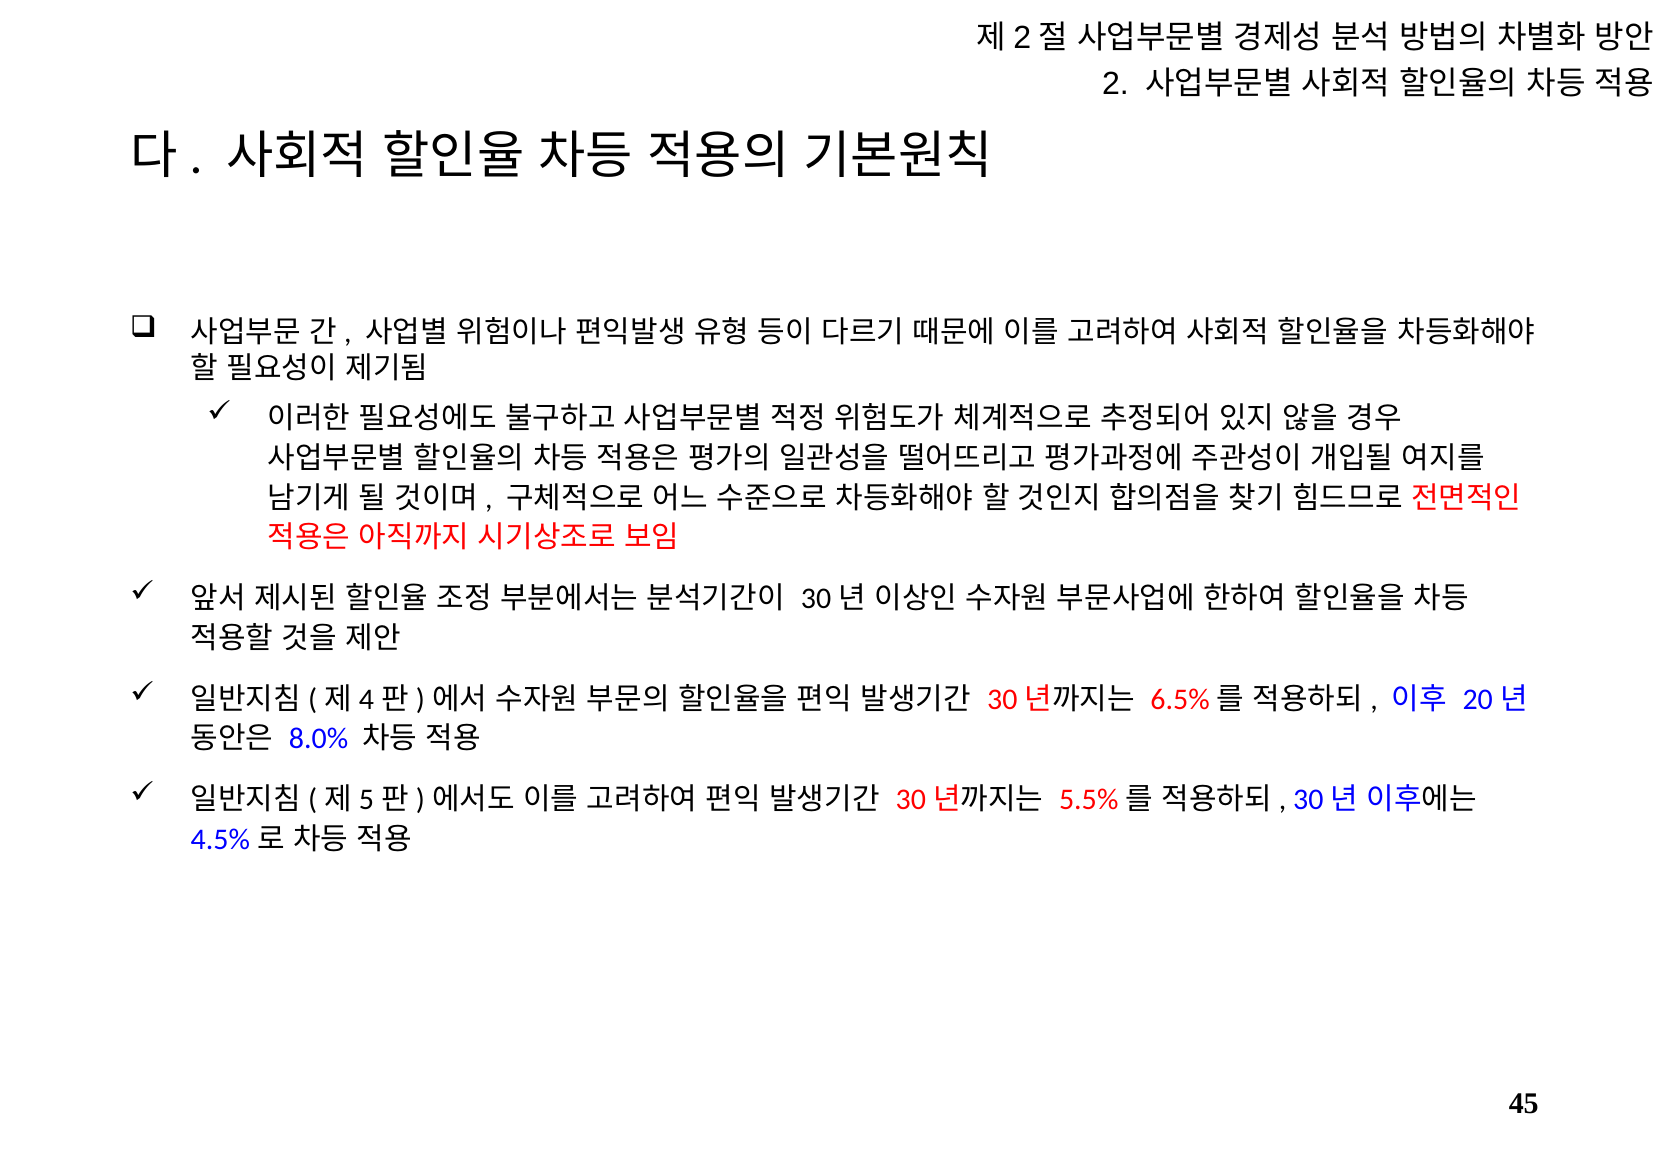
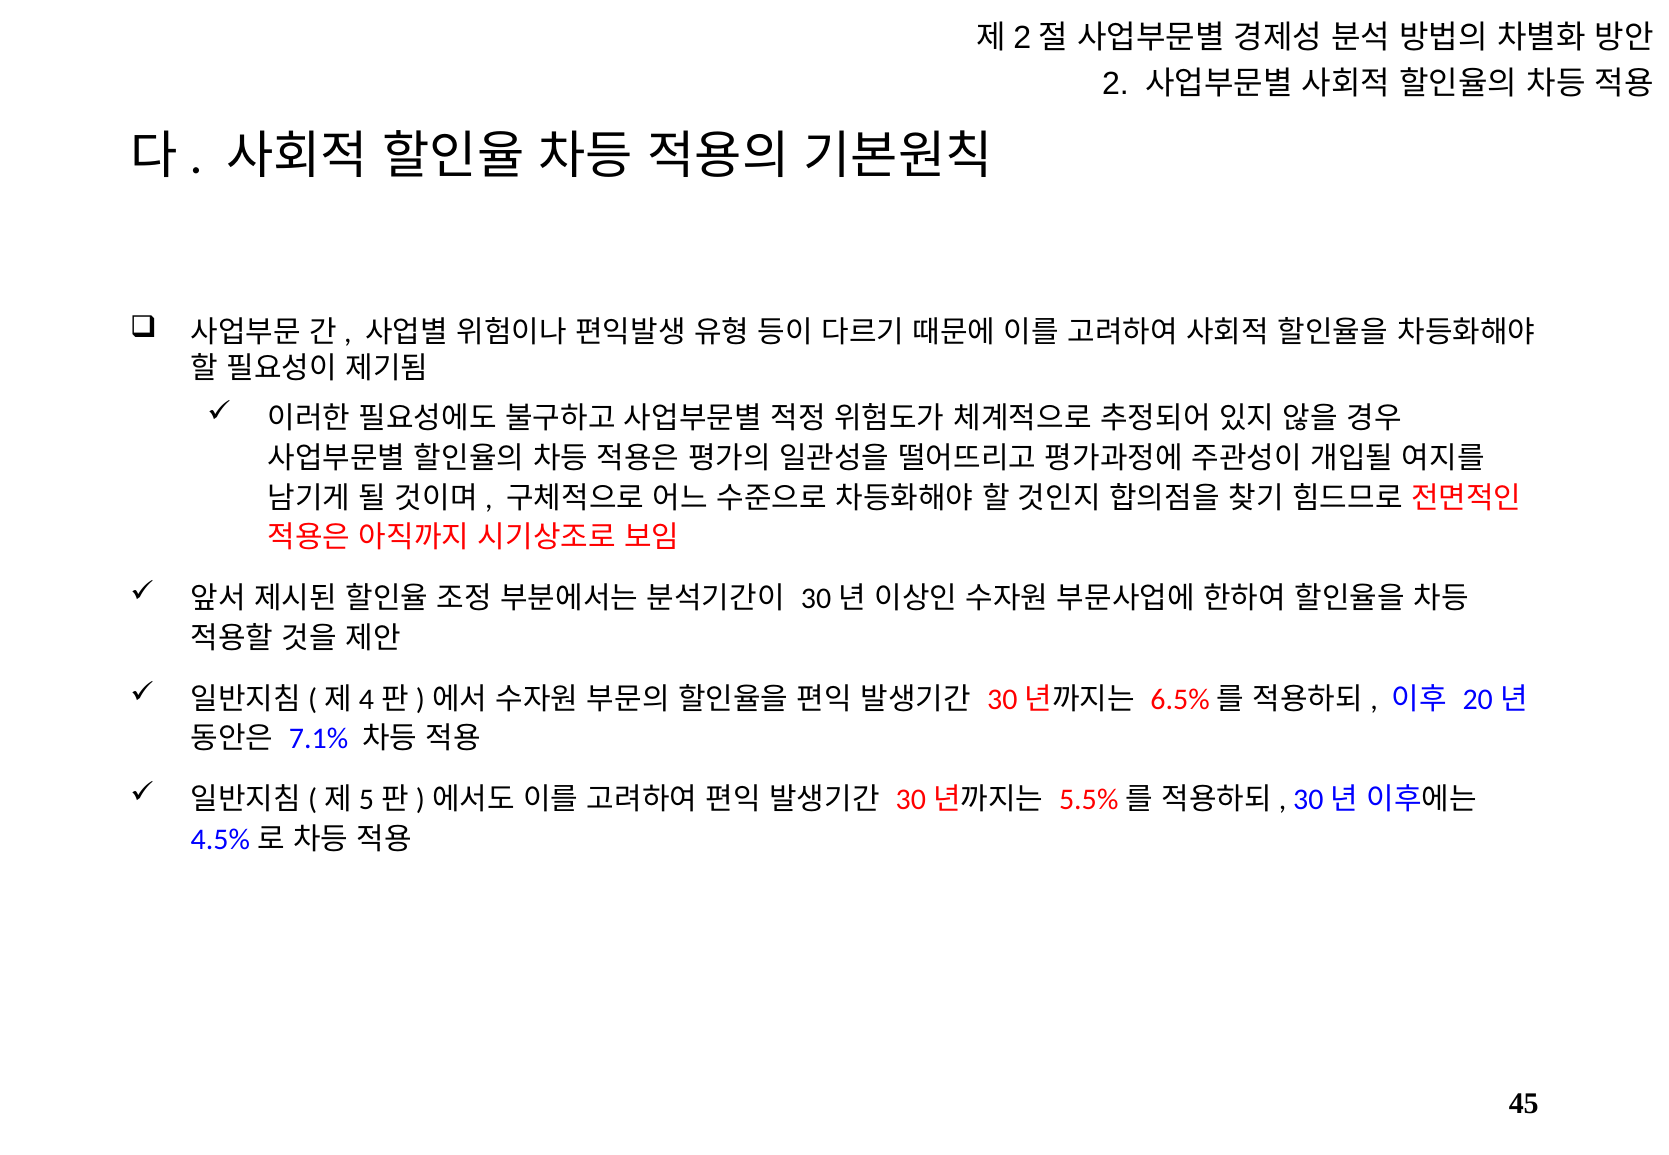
8.0%: 8.0% -> 7.1% (319, 739)
